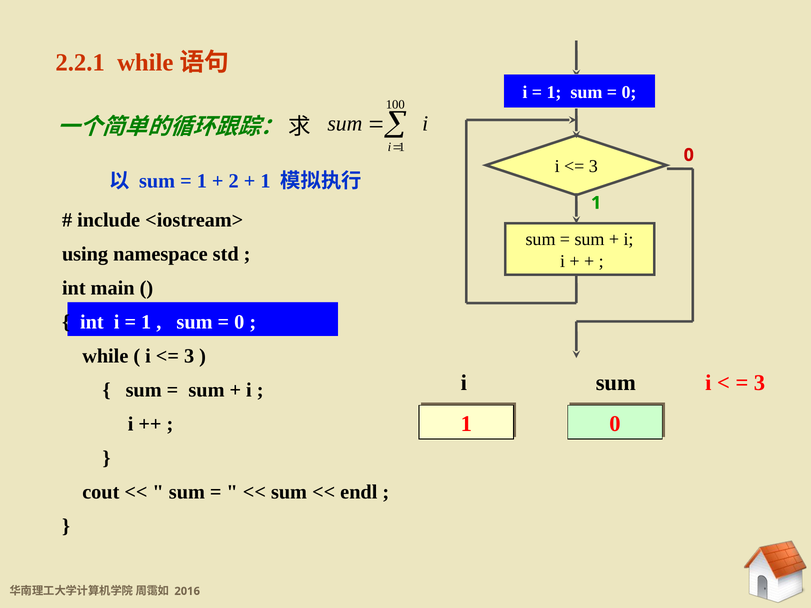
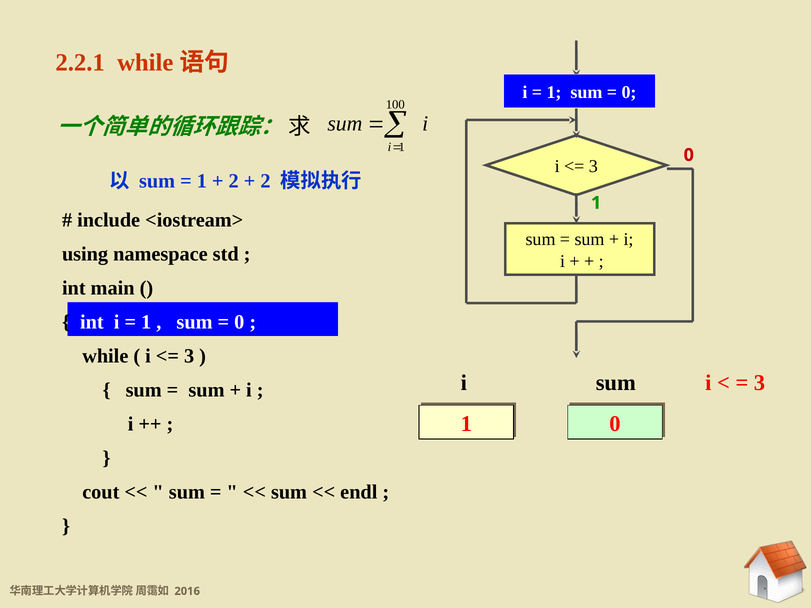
1: 1 -> 2 (265, 181)
